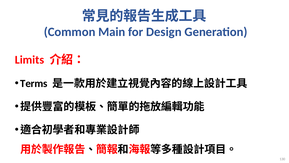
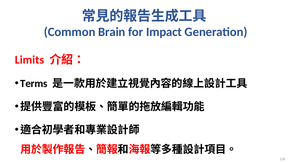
Main: Main -> Brain (112, 32)
Design: Design -> Impact (164, 32)
